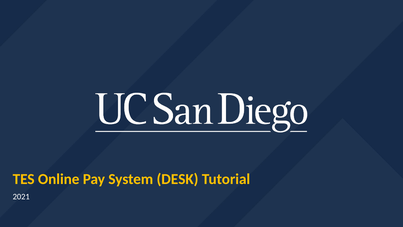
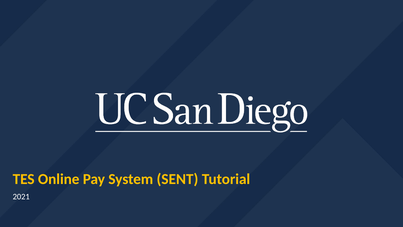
DESK: DESK -> SENT (177, 179)
